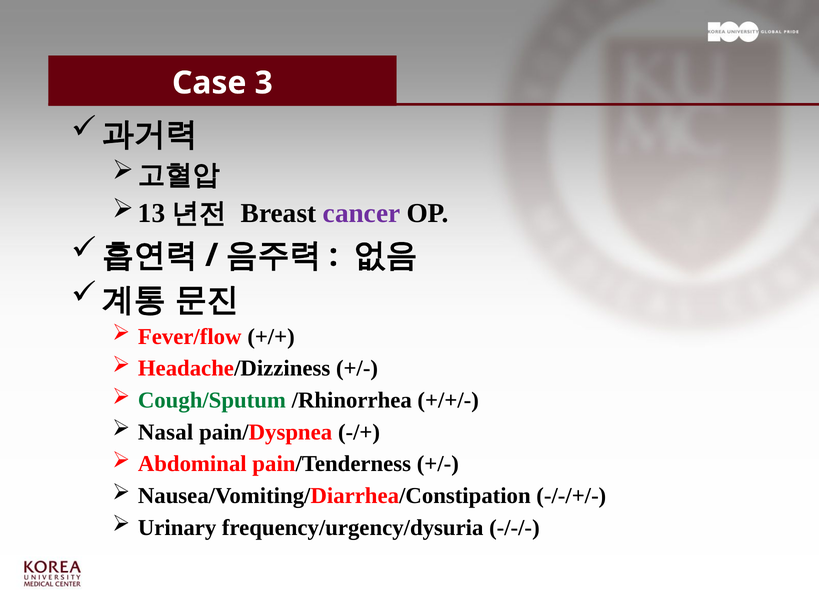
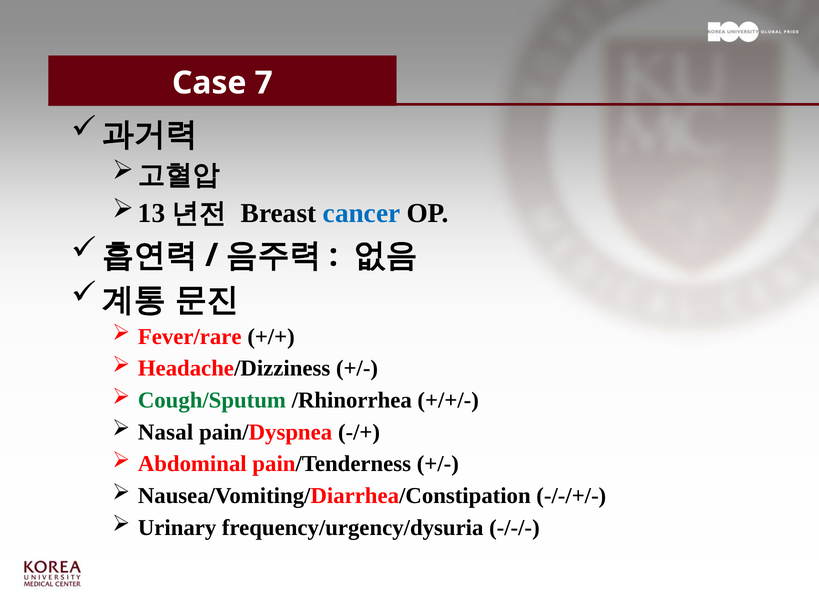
3: 3 -> 7 (264, 83)
cancer colour: purple -> blue (362, 213)
Fever/flow: Fever/flow -> Fever/rare (190, 337)
